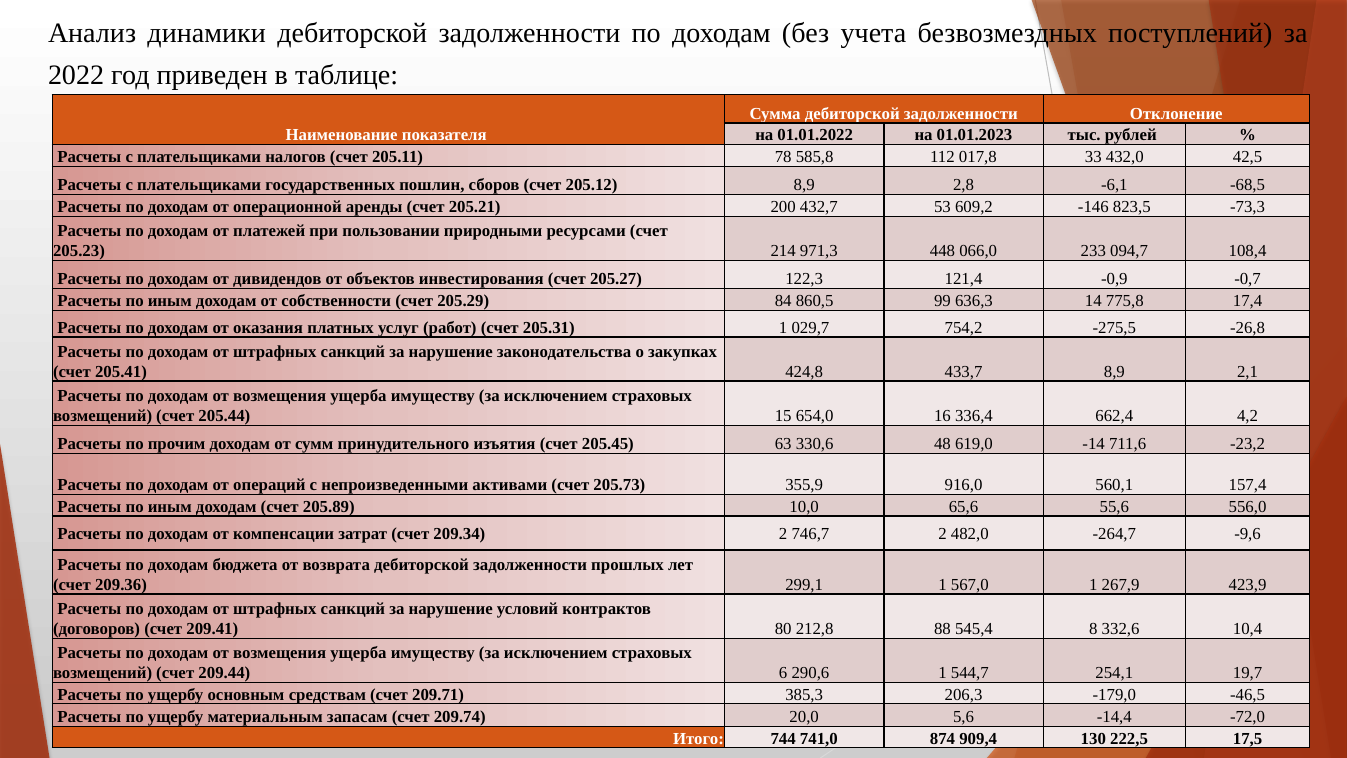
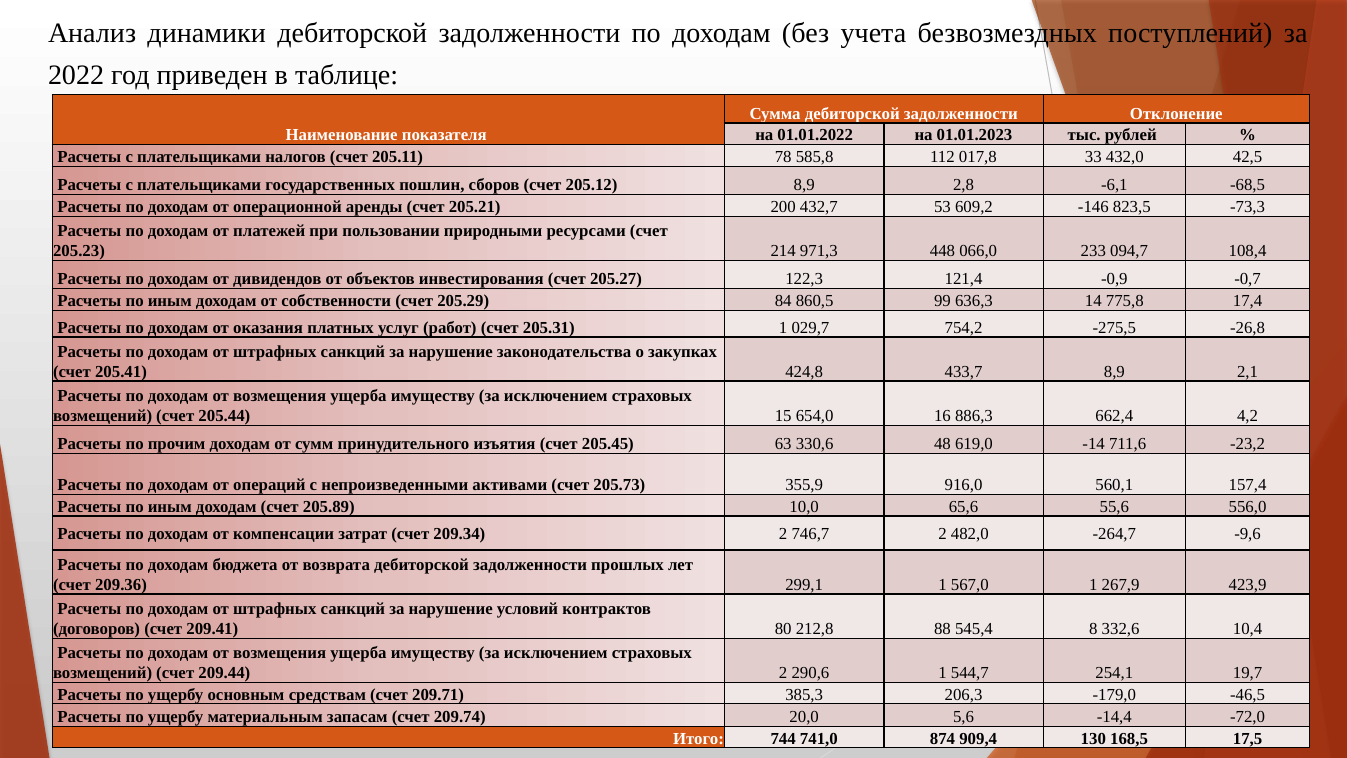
336,4: 336,4 -> 886,3 (974, 416)
209.44 6: 6 -> 2 (783, 673)
222,5: 222,5 -> 168,5 (1129, 738)
